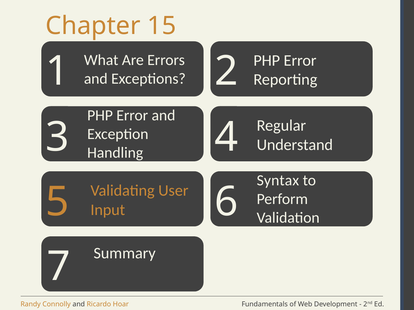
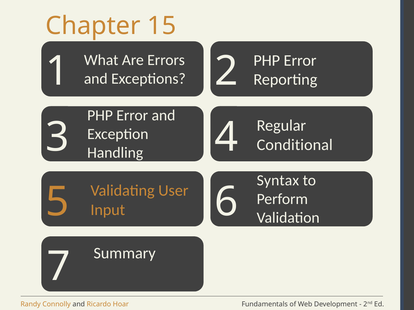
Understand: Understand -> Conditional (295, 145)
